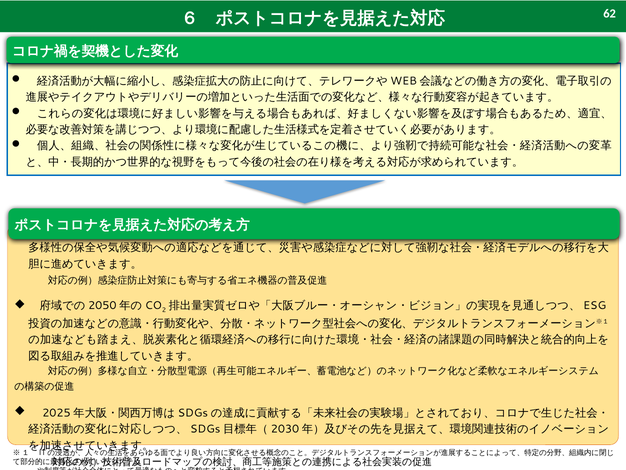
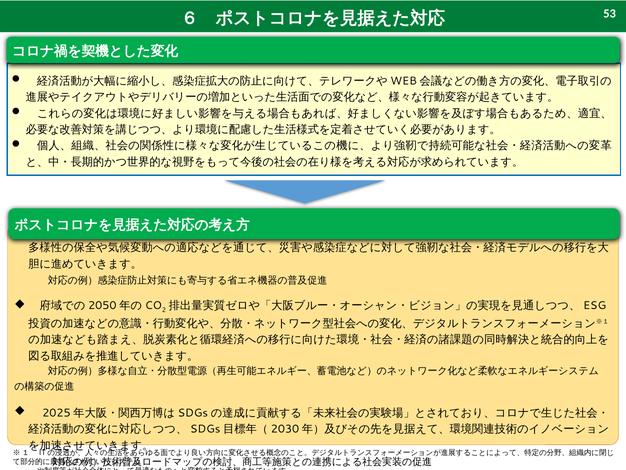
62: 62 -> 53 (610, 14)
